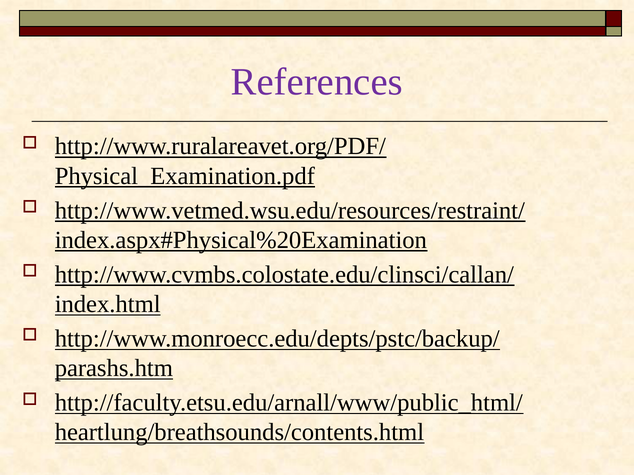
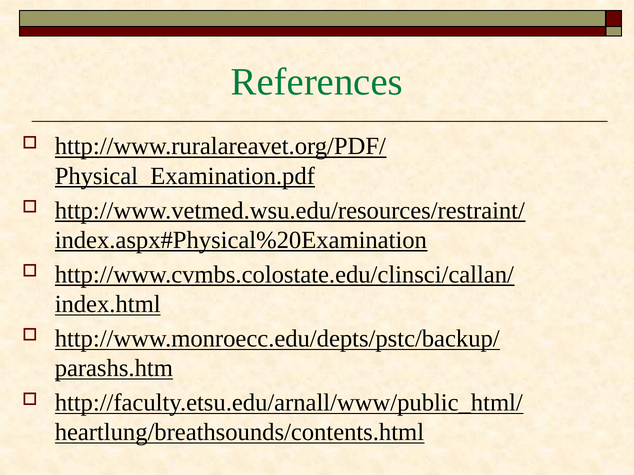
References colour: purple -> green (317, 82)
